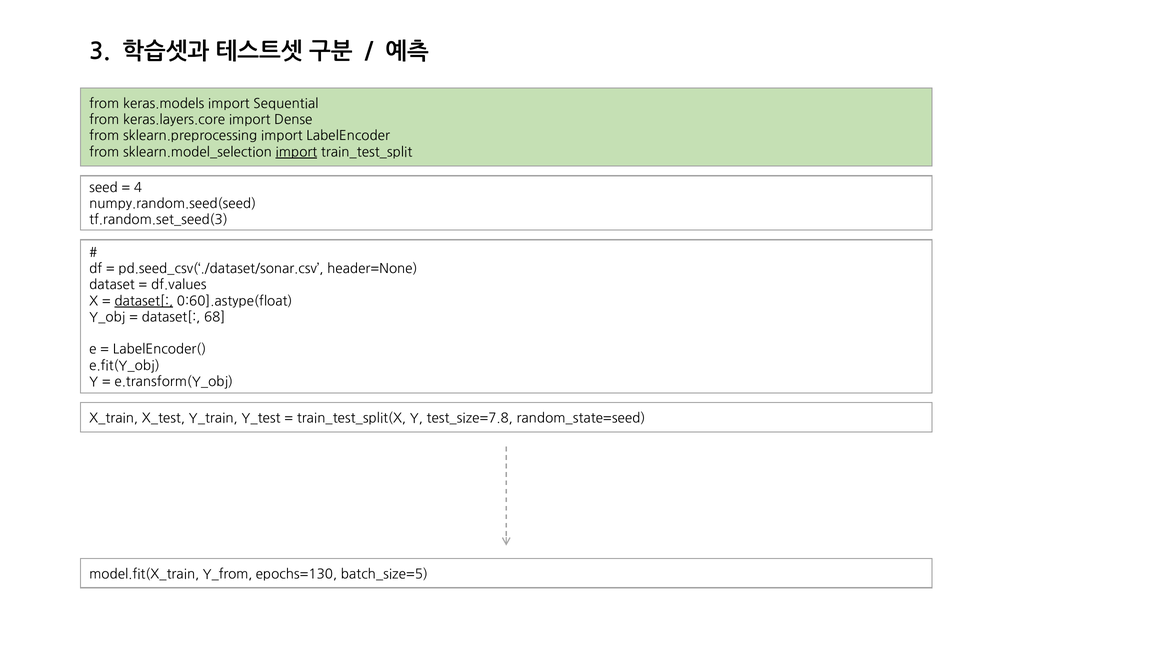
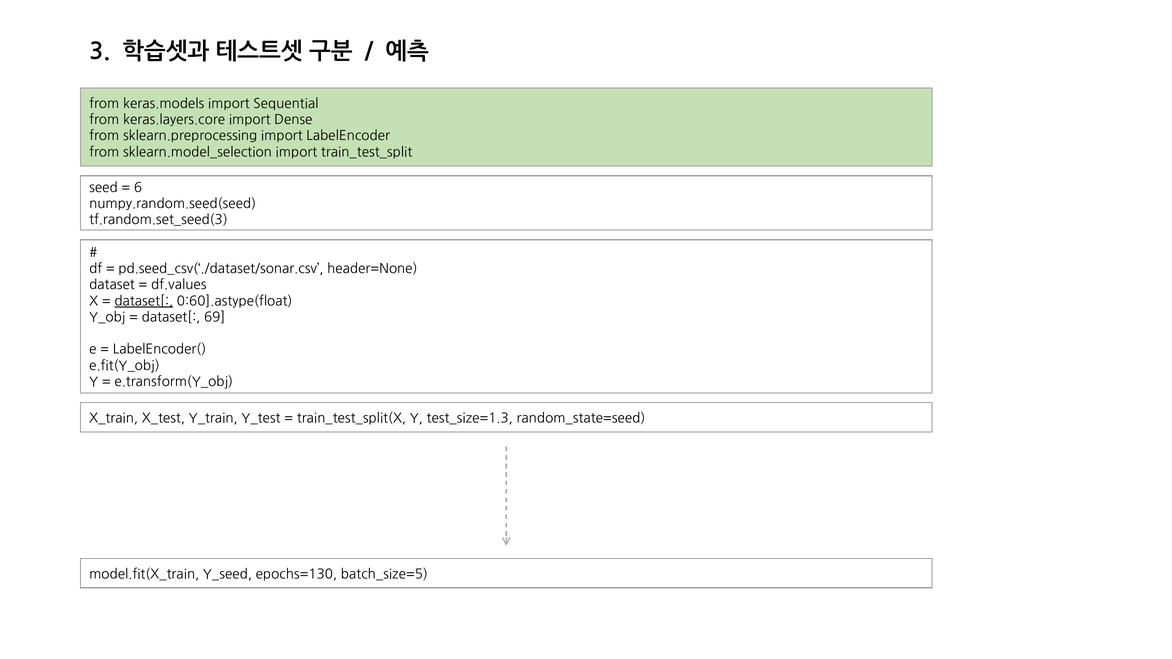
import underline: present -> none (296, 152)
4: 4 -> 6 (138, 188)
68: 68 -> 69 (215, 317)
test_size=7.8: test_size=7.8 -> test_size=1.3 (470, 418)
Y_from: Y_from -> Y_seed (227, 574)
